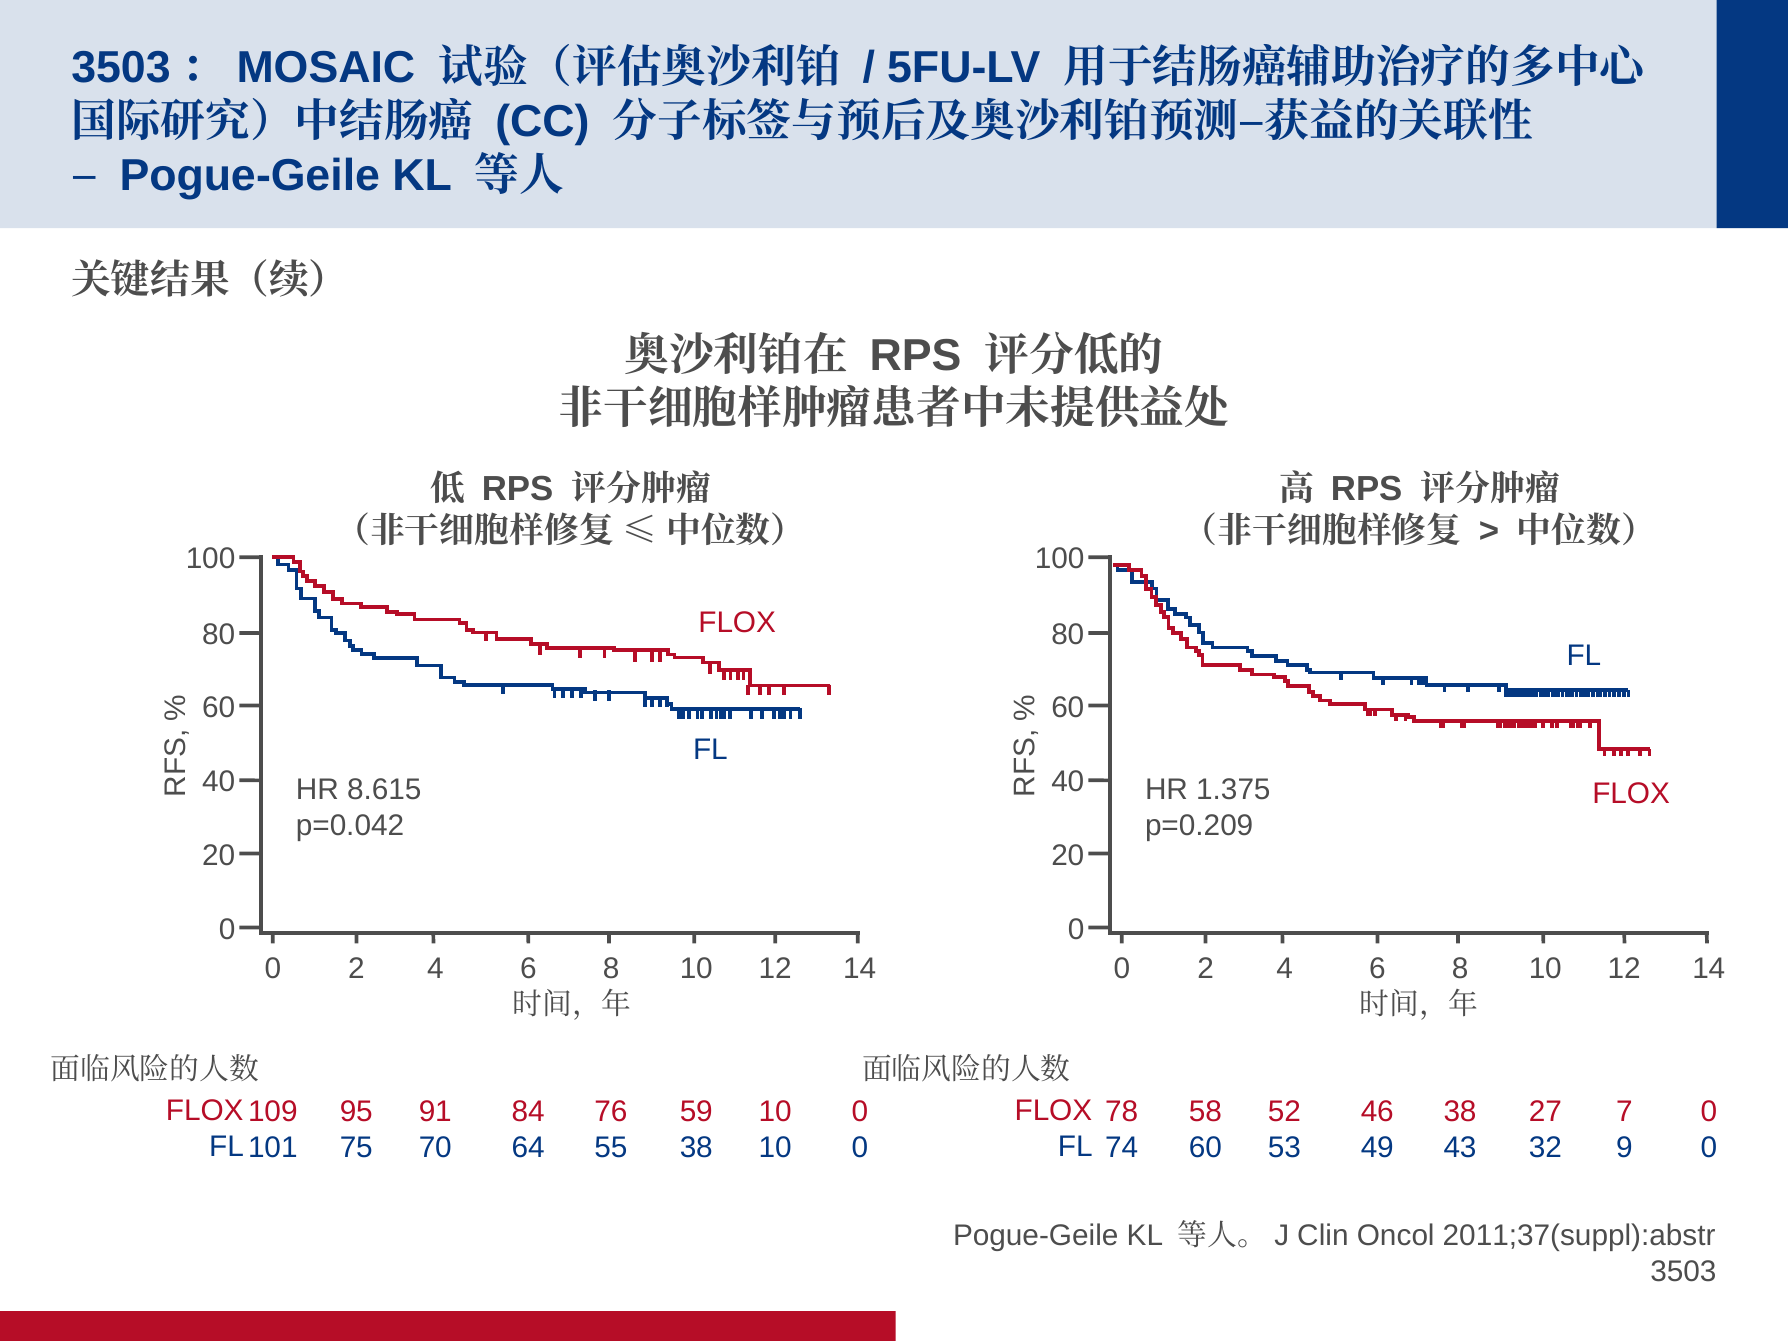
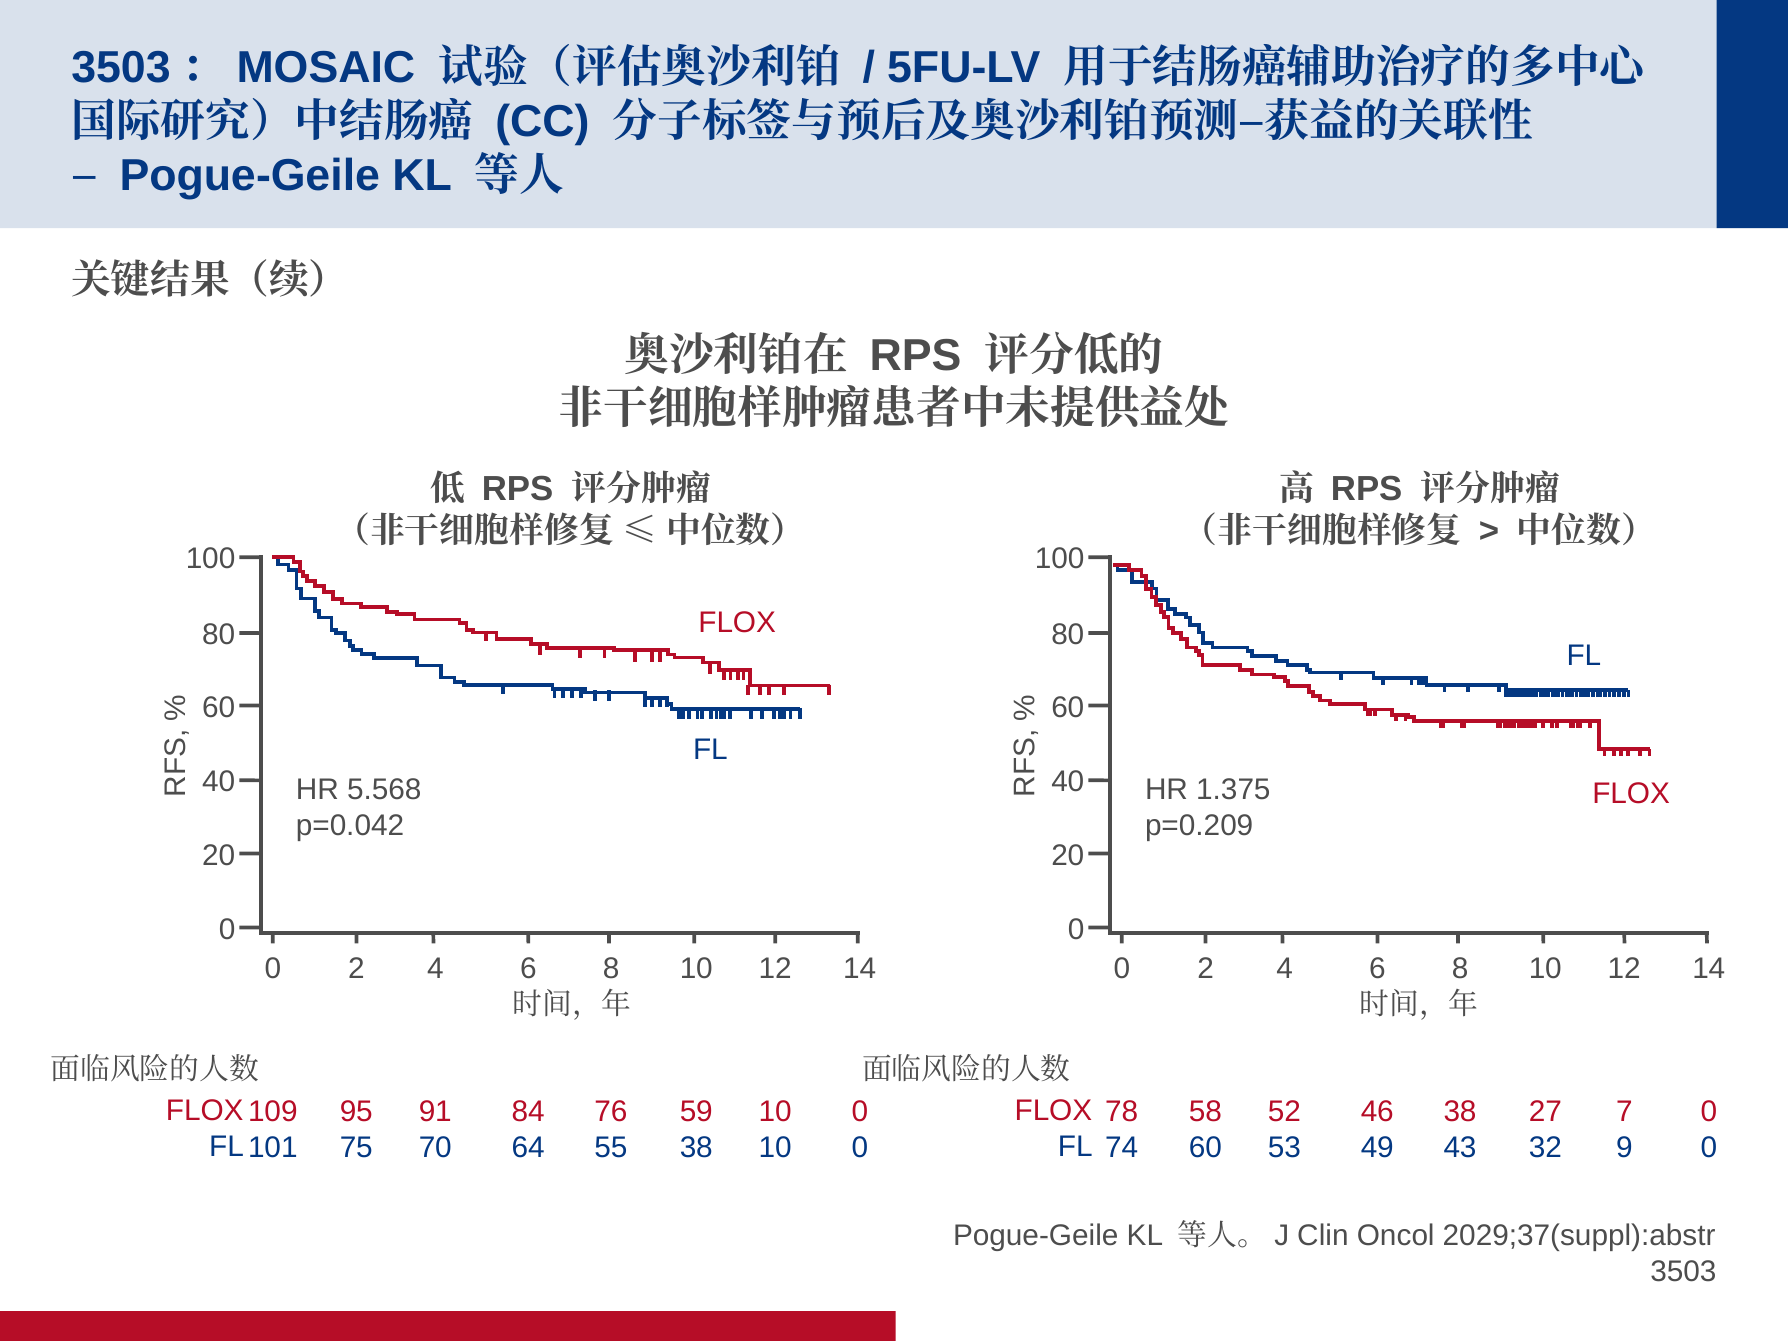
8.615: 8.615 -> 5.568 (384, 790)
2011;37(suppl):abstr: 2011;37(suppl):abstr -> 2029;37(suppl):abstr (1579, 1236)
